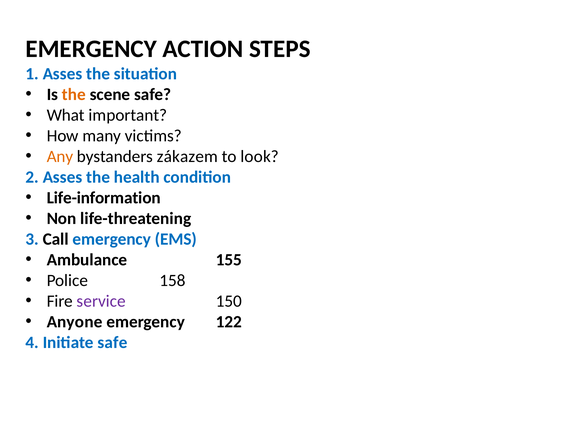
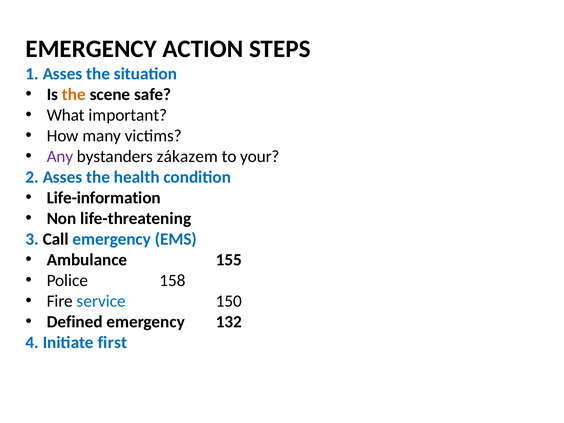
Any colour: orange -> purple (60, 156)
look: look -> your (260, 156)
service colour: purple -> blue (101, 301)
Anyone: Anyone -> Defined (75, 322)
122: 122 -> 132 (229, 322)
Initiate safe: safe -> first (112, 343)
